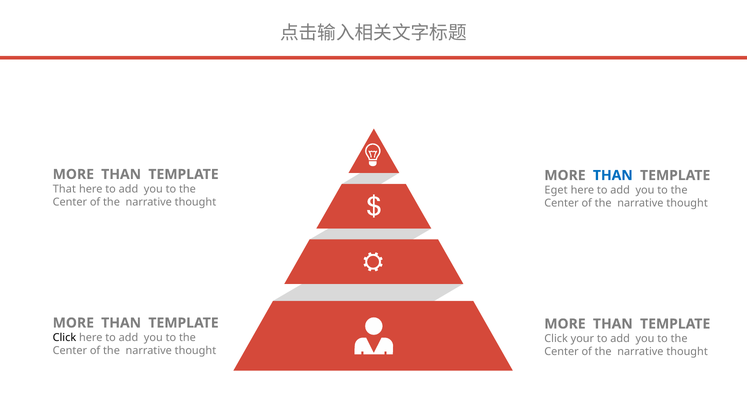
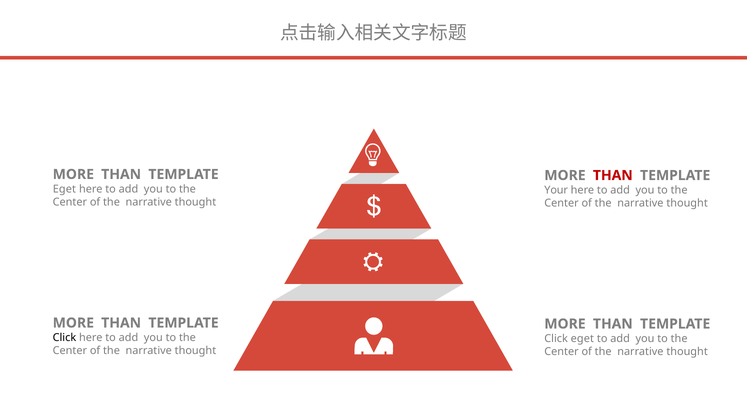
THAN colour: blue -> red (613, 176)
That: That -> Eget (64, 189)
Eget: Eget -> Your (556, 190)
Click your: your -> eget (582, 339)
